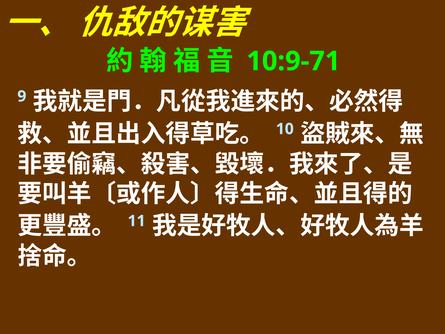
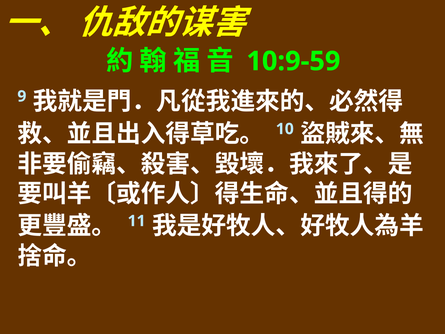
10:9-71: 10:9-71 -> 10:9-59 (293, 61)
